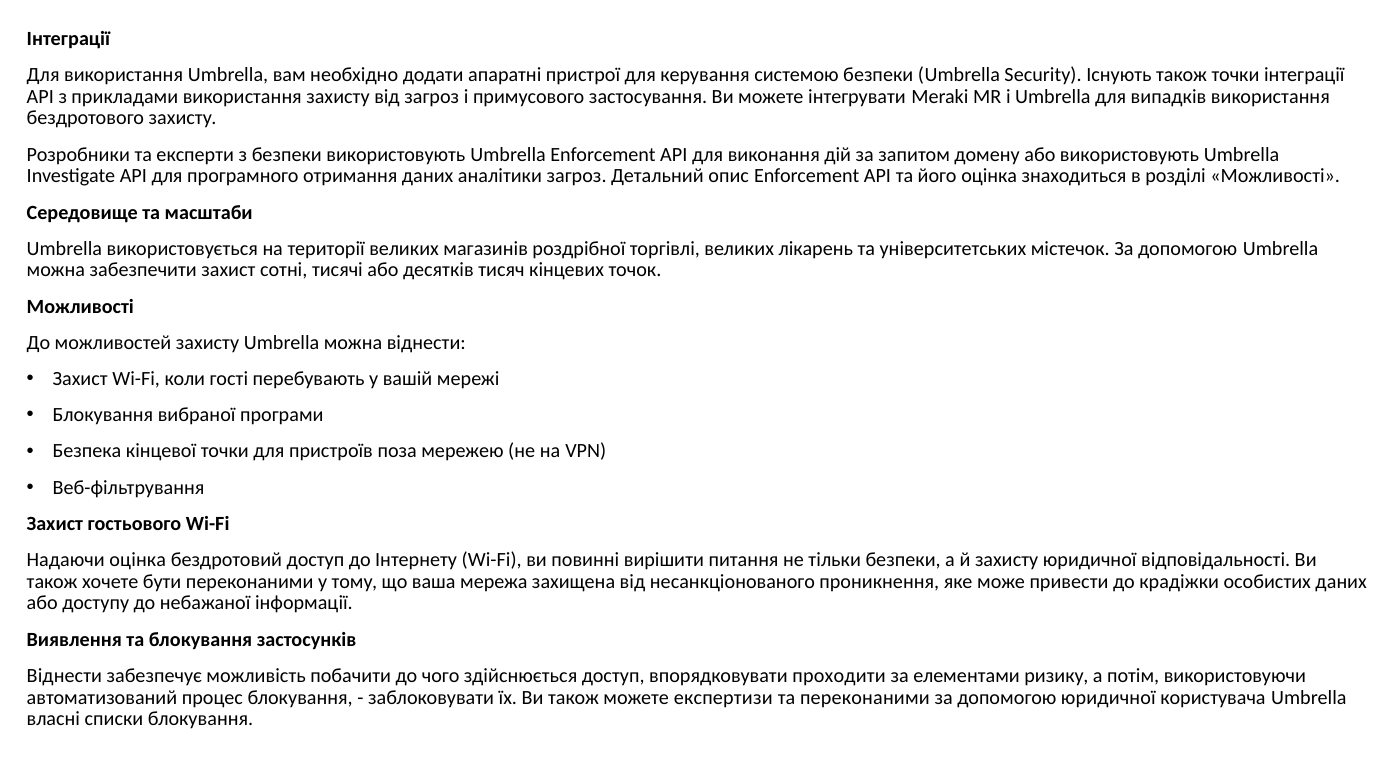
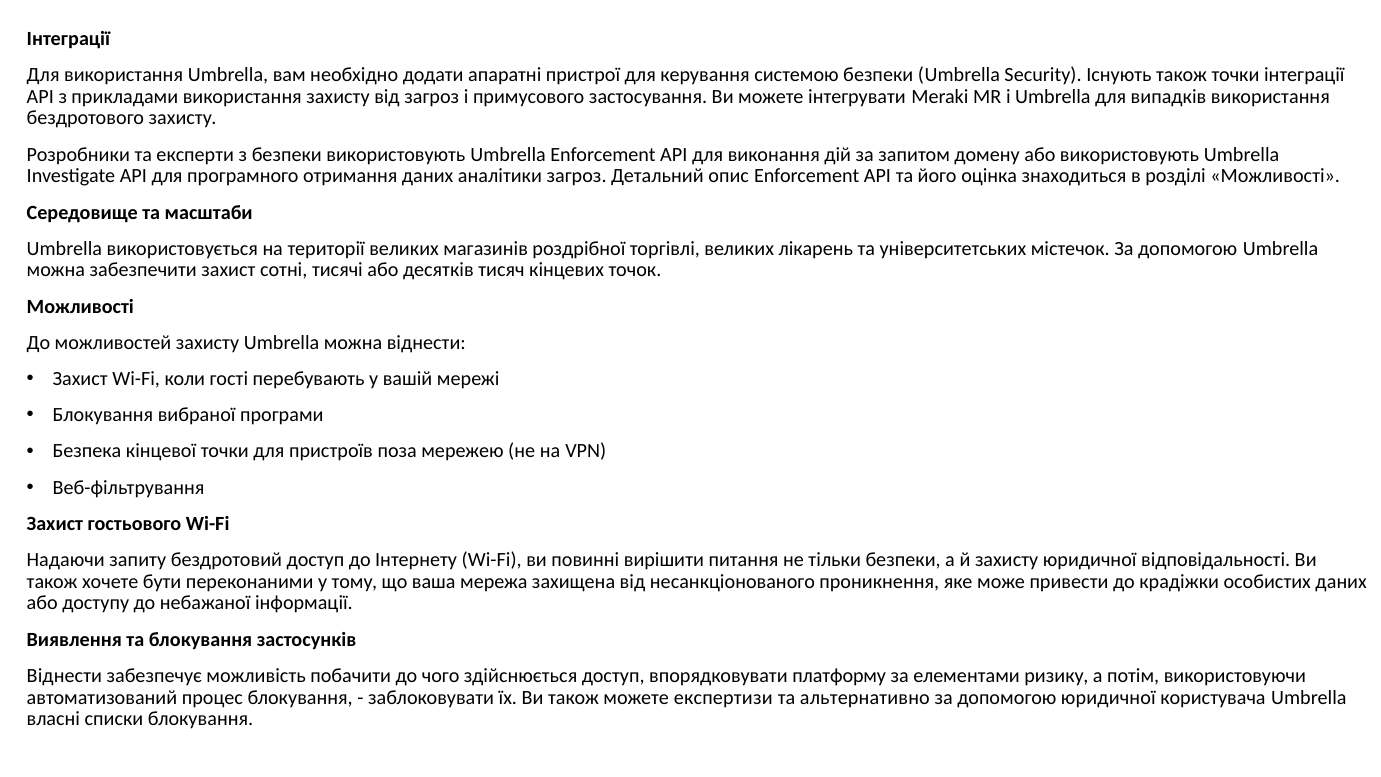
Надаючи оцінка: оцінка -> запиту (138, 560)
проходити: проходити -> платформу (839, 676)
та переконаними: переконаними -> альтернативно (865, 697)
